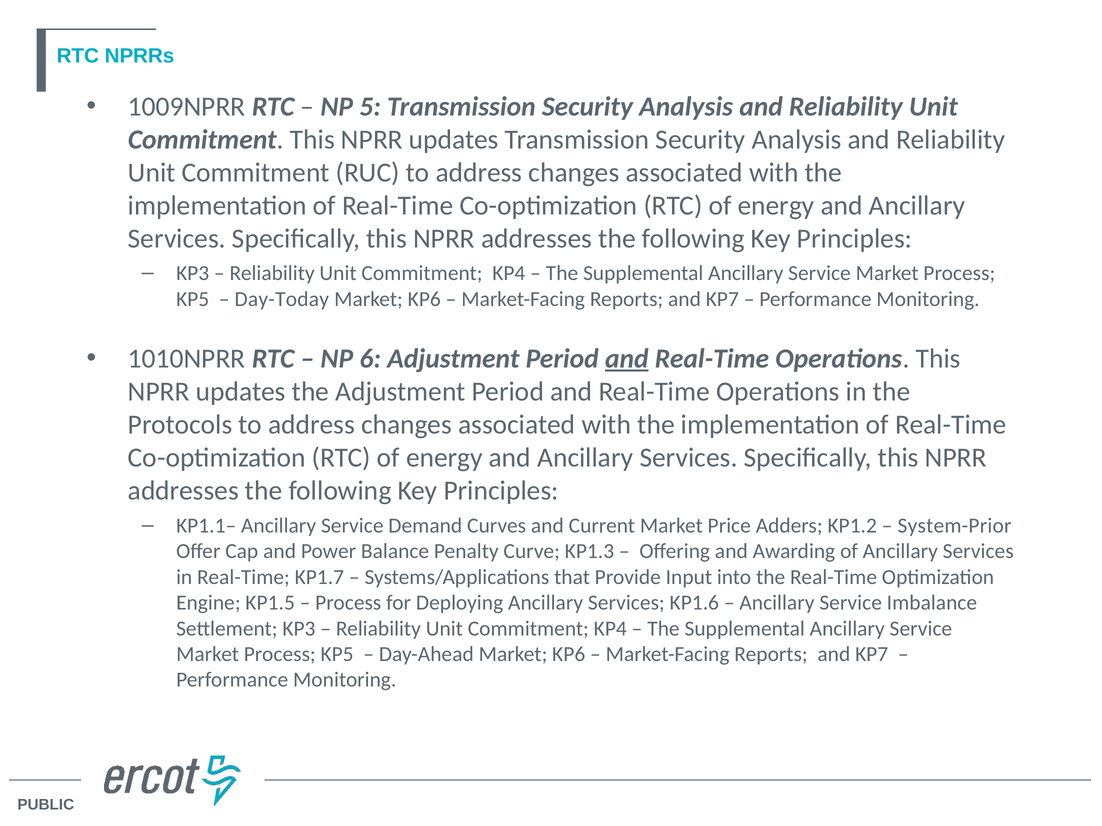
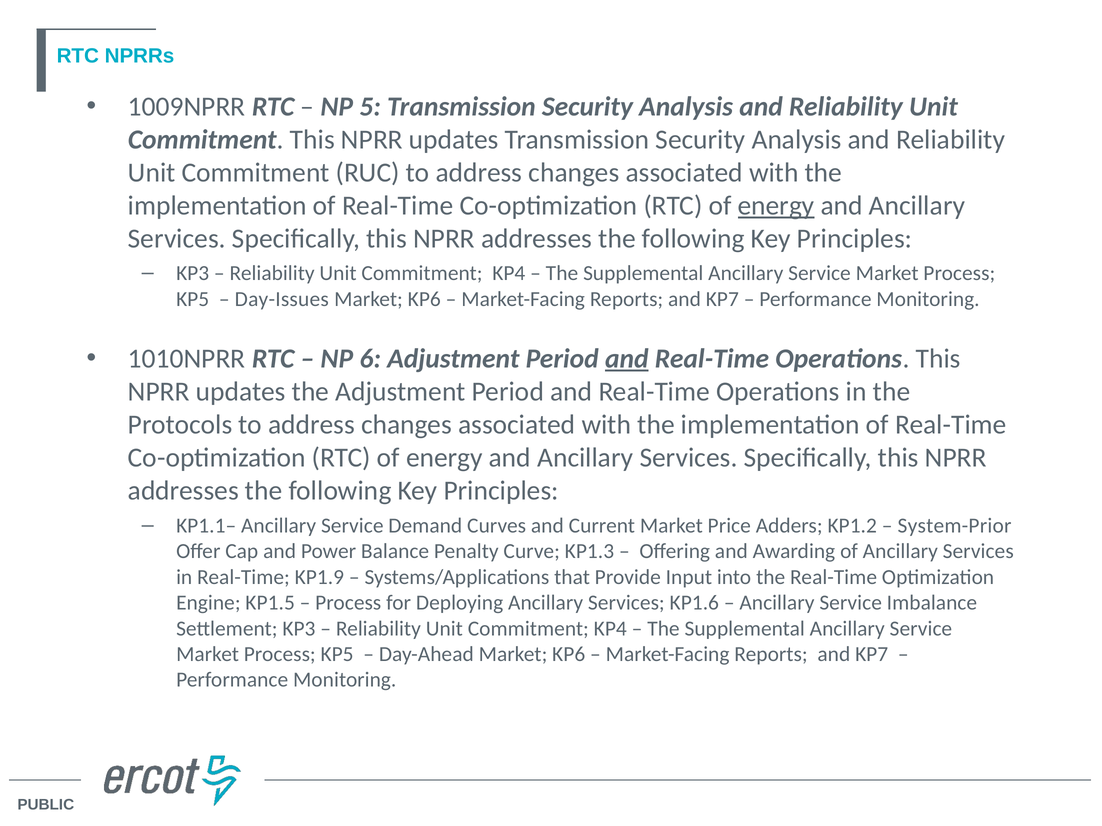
energy underline: none -> present (776, 206)
Day-Today: Day-Today -> Day-Issues (282, 299)
KP1.7: KP1.7 -> KP1.9 (319, 577)
